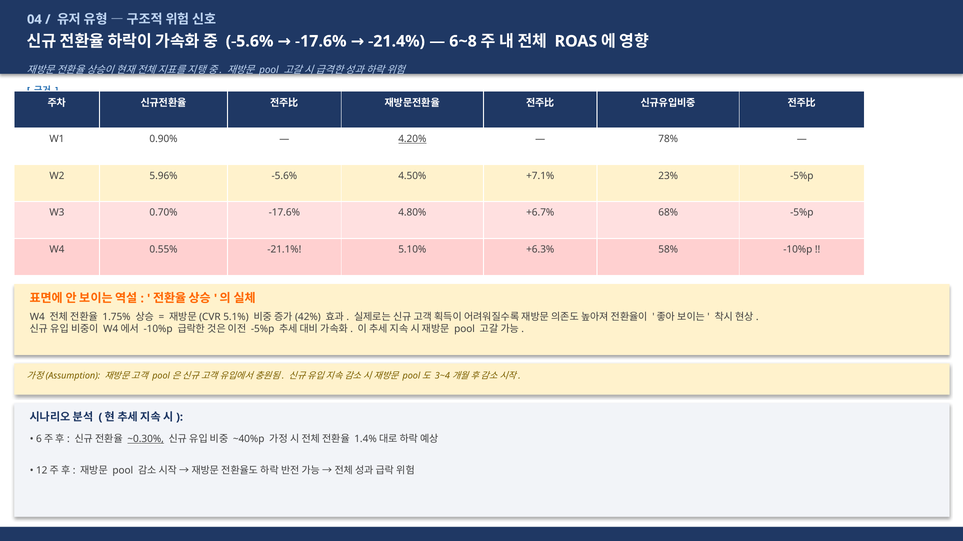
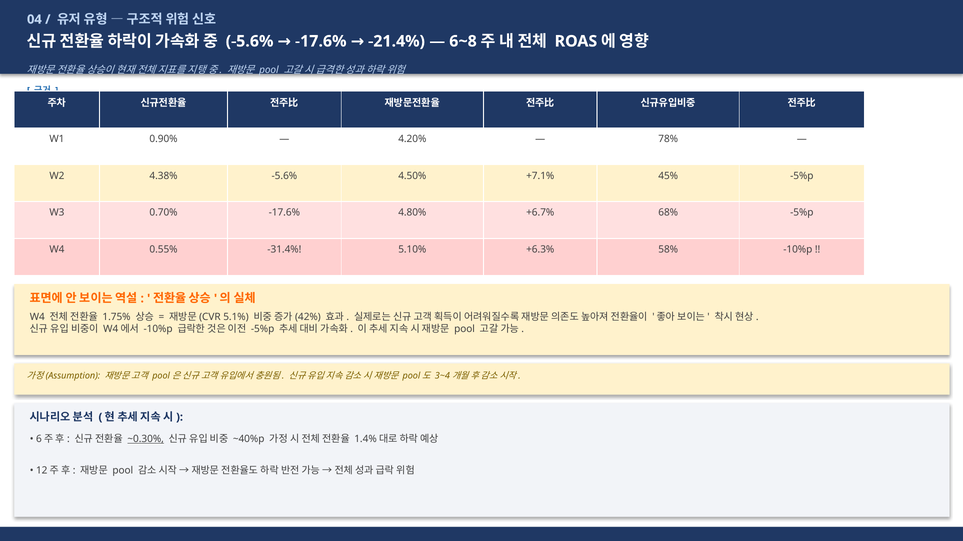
4.20% underline: present -> none (412, 139)
5.96%: 5.96% -> 4.38% (164, 176)
23%: 23% -> 45% (668, 176)
-21.1%: -21.1% -> -31.4% (284, 250)
